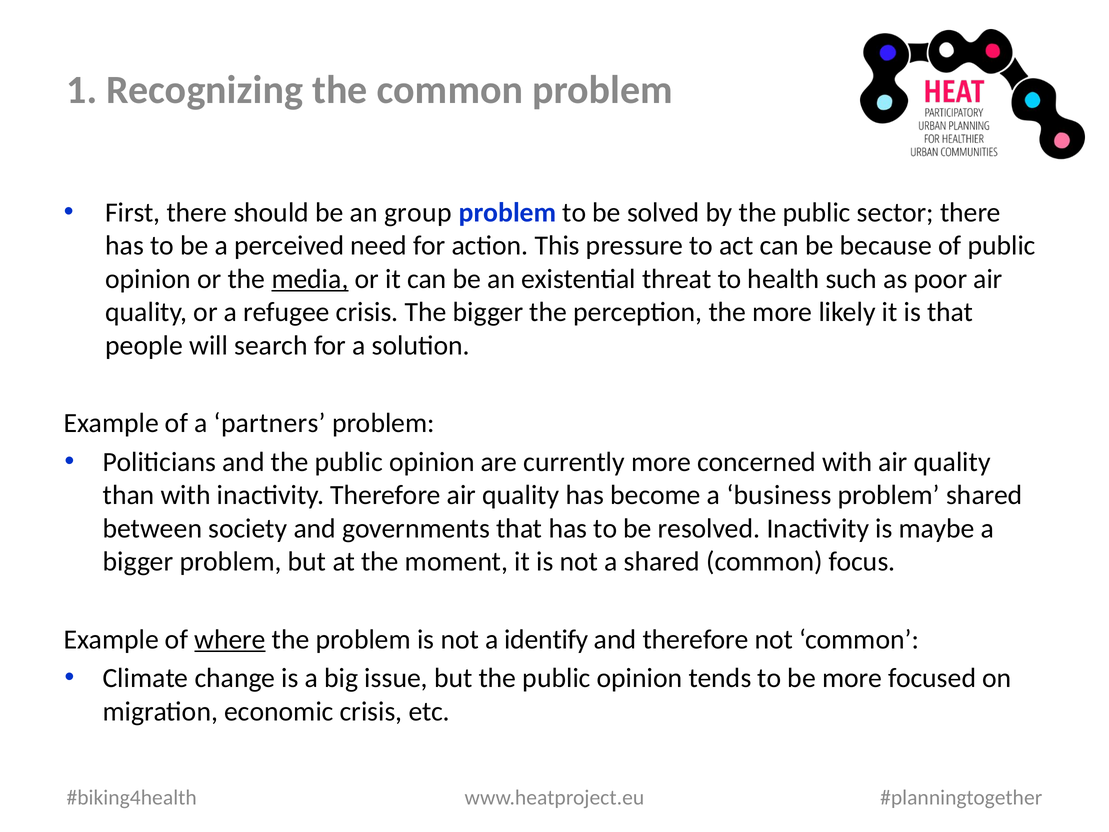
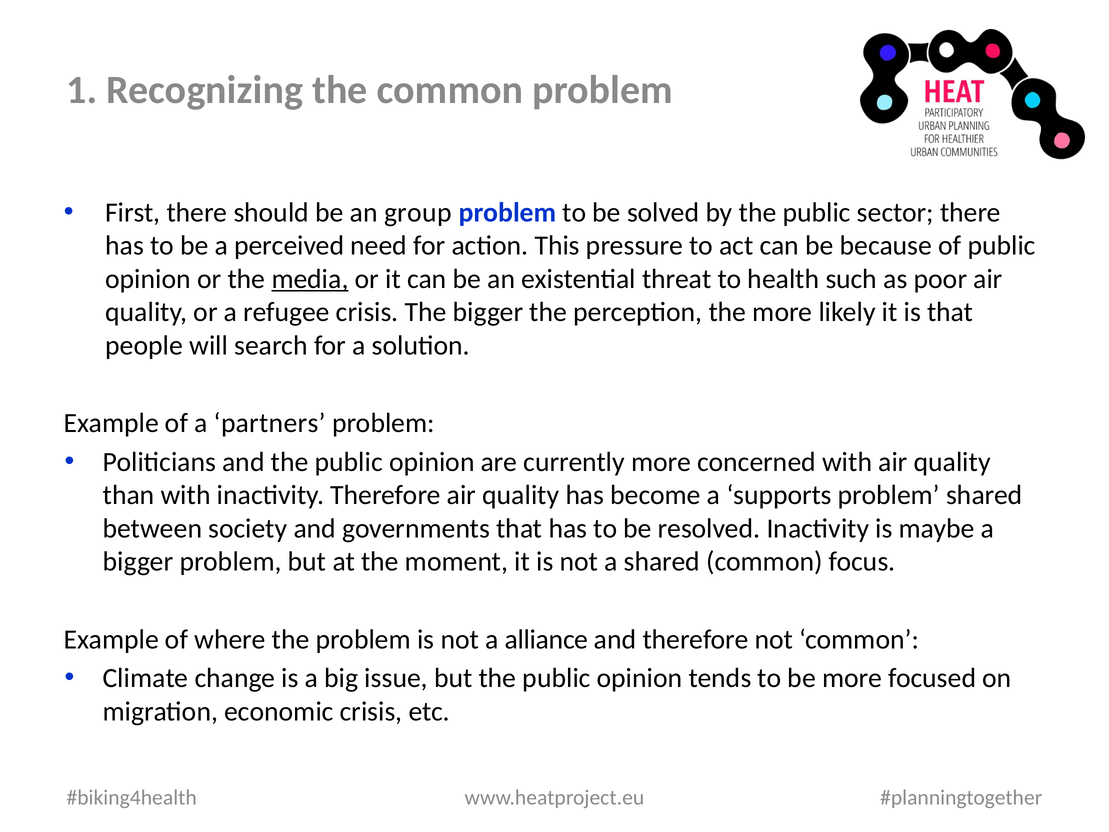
business: business -> supports (779, 495)
where underline: present -> none (230, 639)
identify: identify -> alliance (546, 639)
